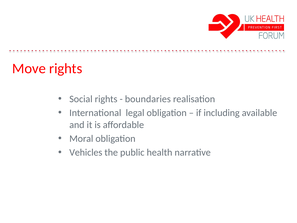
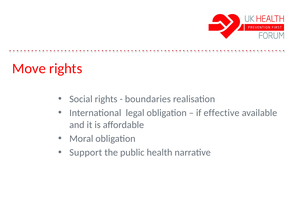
including: including -> effective (222, 113)
Vehicles: Vehicles -> Support (86, 152)
